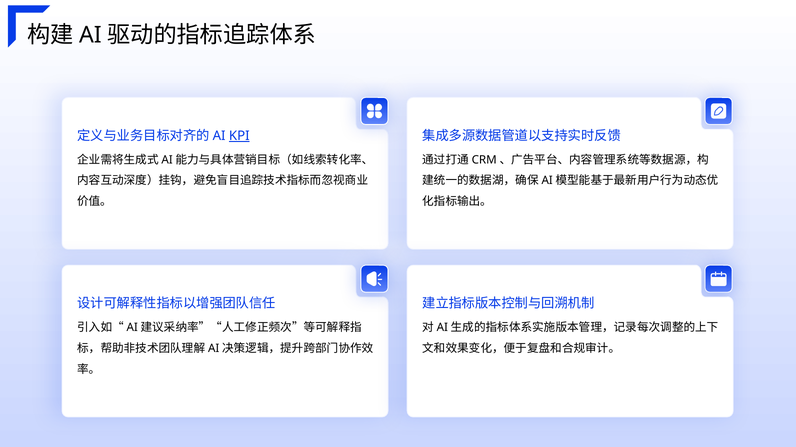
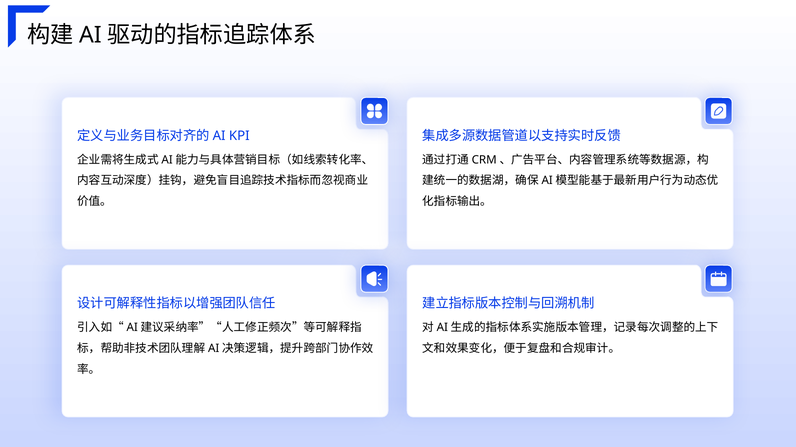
KPI underline: present -> none (239, 136)
